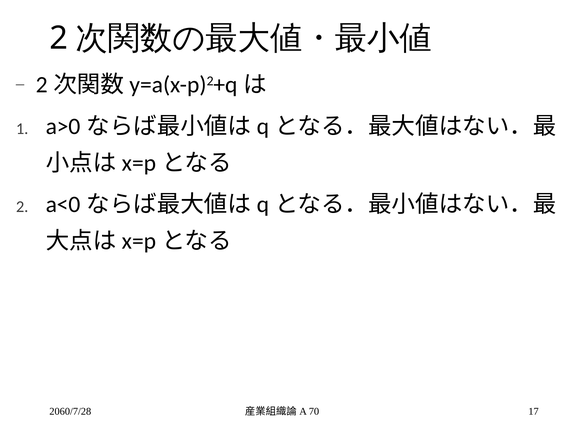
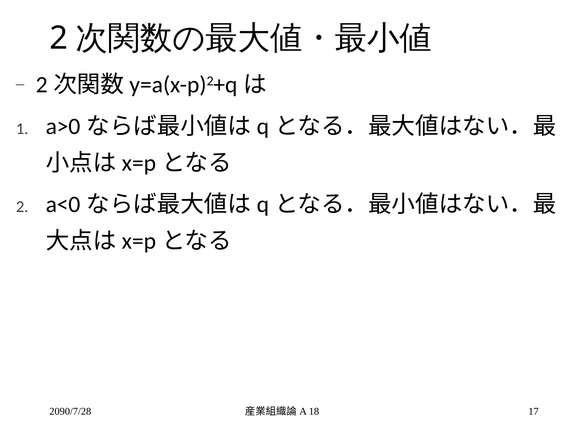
2060/7/28: 2060/7/28 -> 2090/7/28 (70, 411)
70: 70 -> 18 (314, 411)
